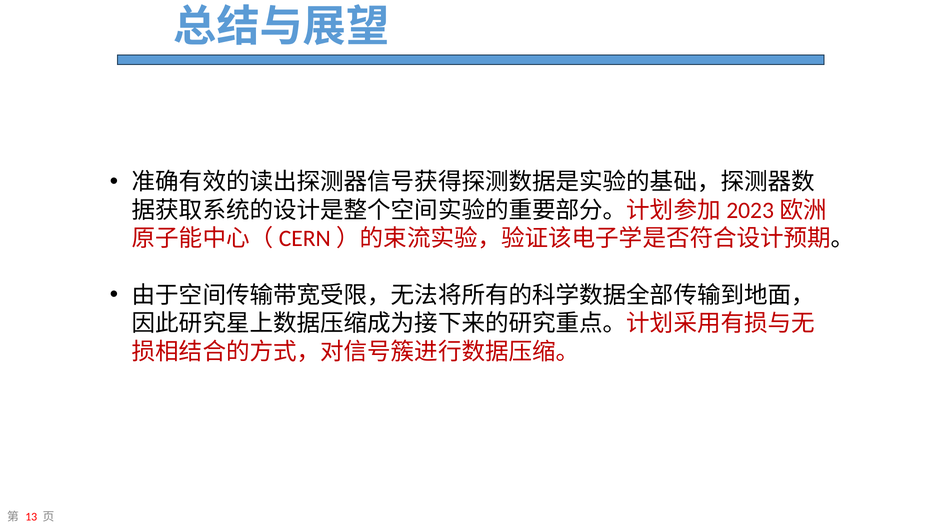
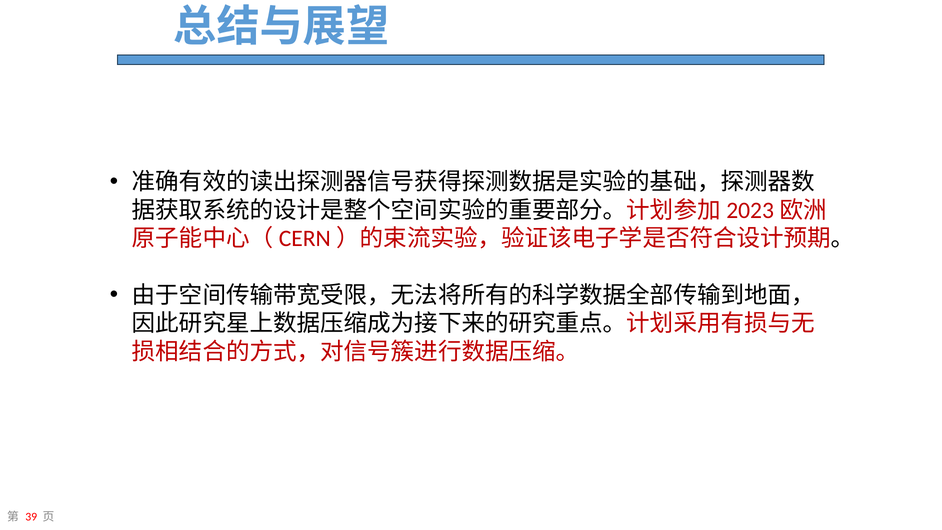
13: 13 -> 39 (31, 517)
